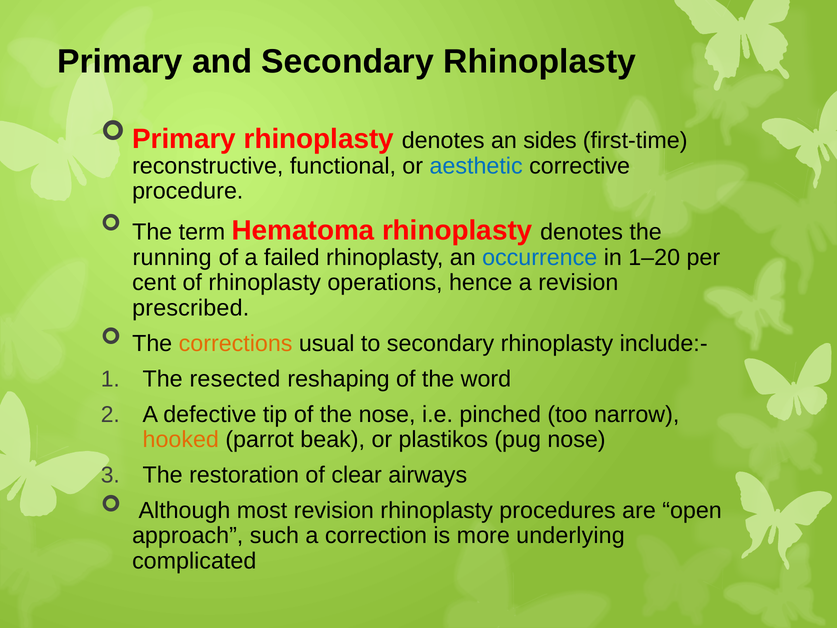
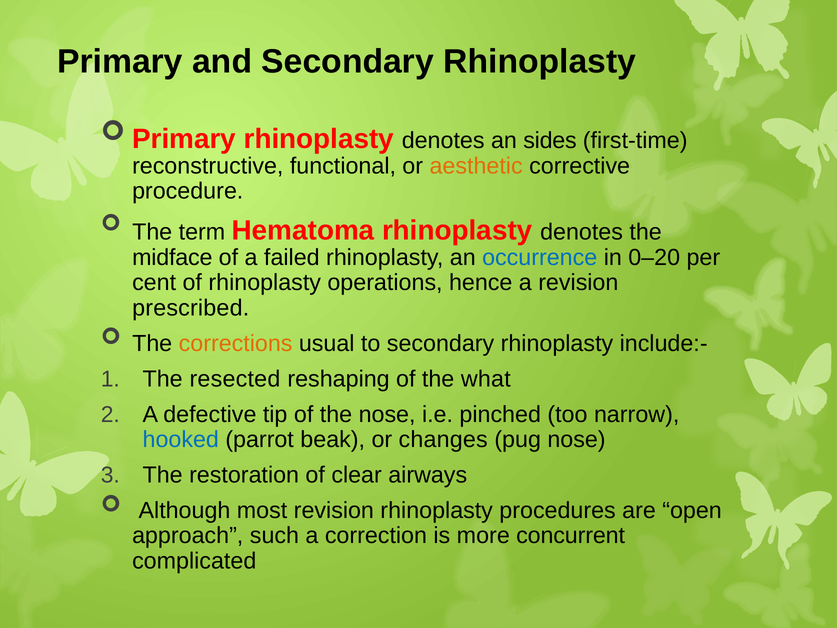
aesthetic colour: blue -> orange (476, 166)
running: running -> midface (172, 258)
1–20: 1–20 -> 0–20 (654, 258)
word: word -> what (486, 379)
hooked colour: orange -> blue (181, 439)
plastikos: plastikos -> changes (443, 439)
underlying: underlying -> concurrent (571, 536)
